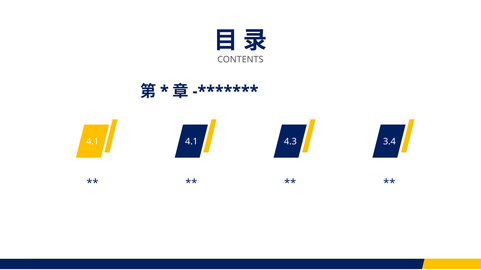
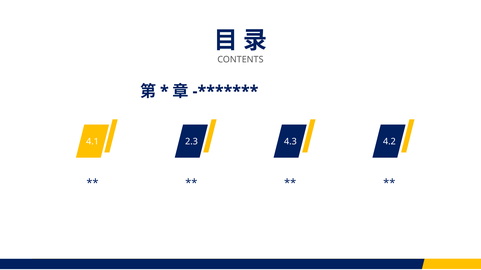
4.1 4.1: 4.1 -> 2.3 (191, 142)
3.4: 3.4 -> 4.2 (389, 142)
